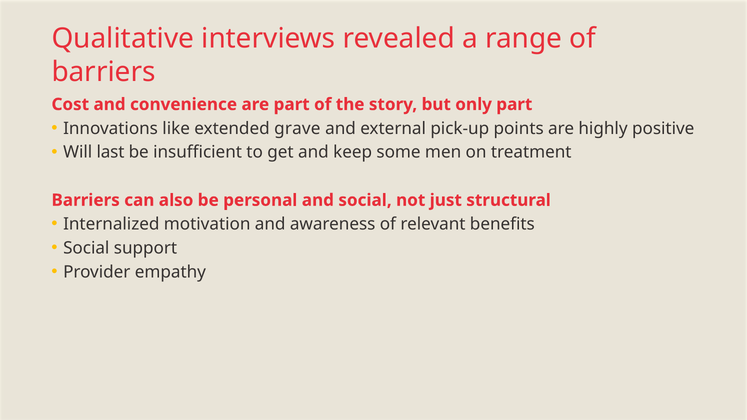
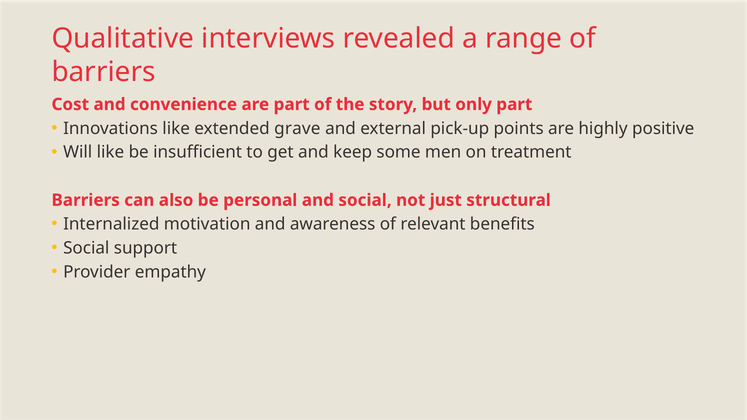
Will last: last -> like (110, 152)
